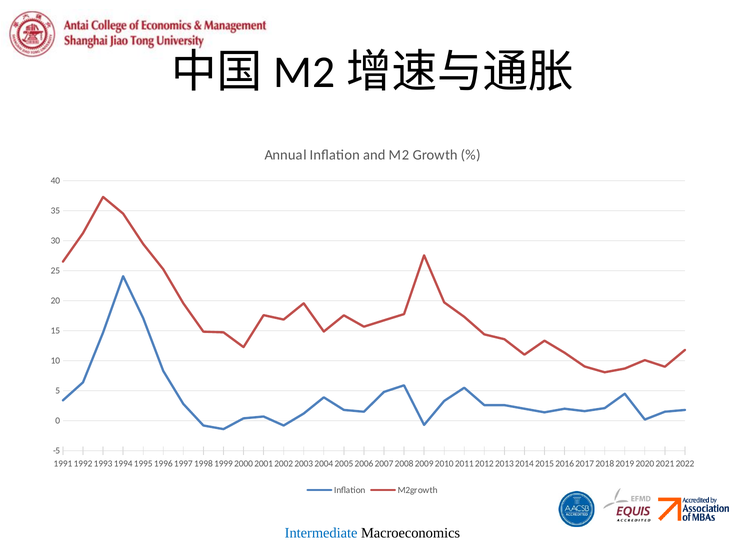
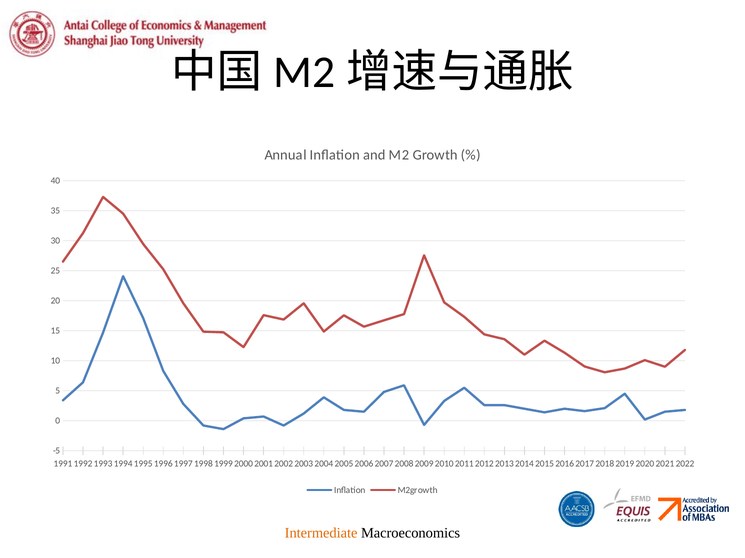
Intermediate colour: blue -> orange (321, 534)
